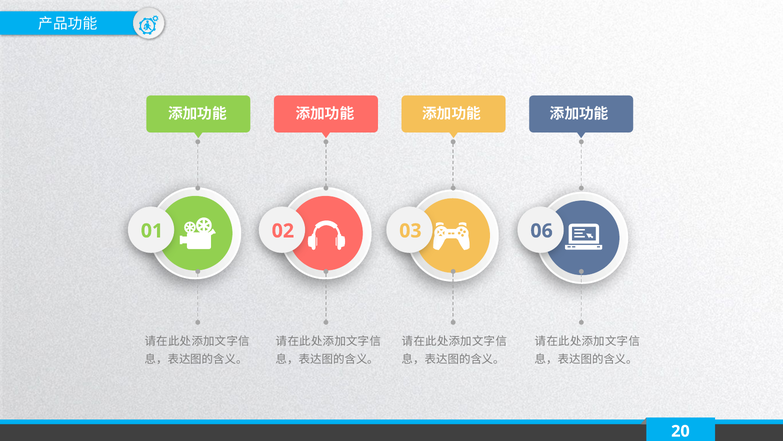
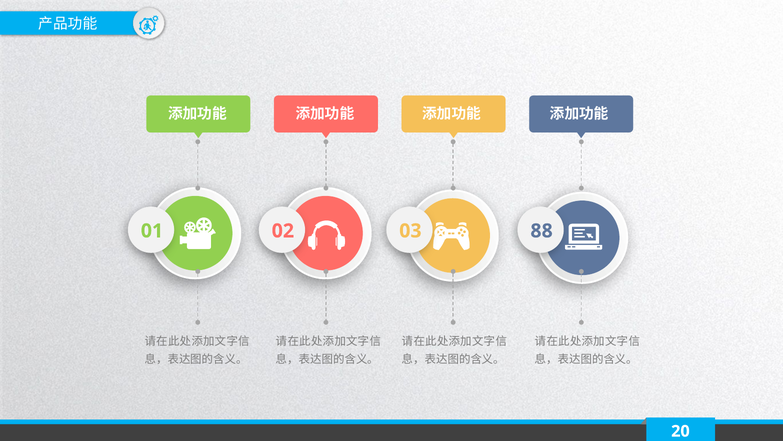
06: 06 -> 88 (542, 231)
